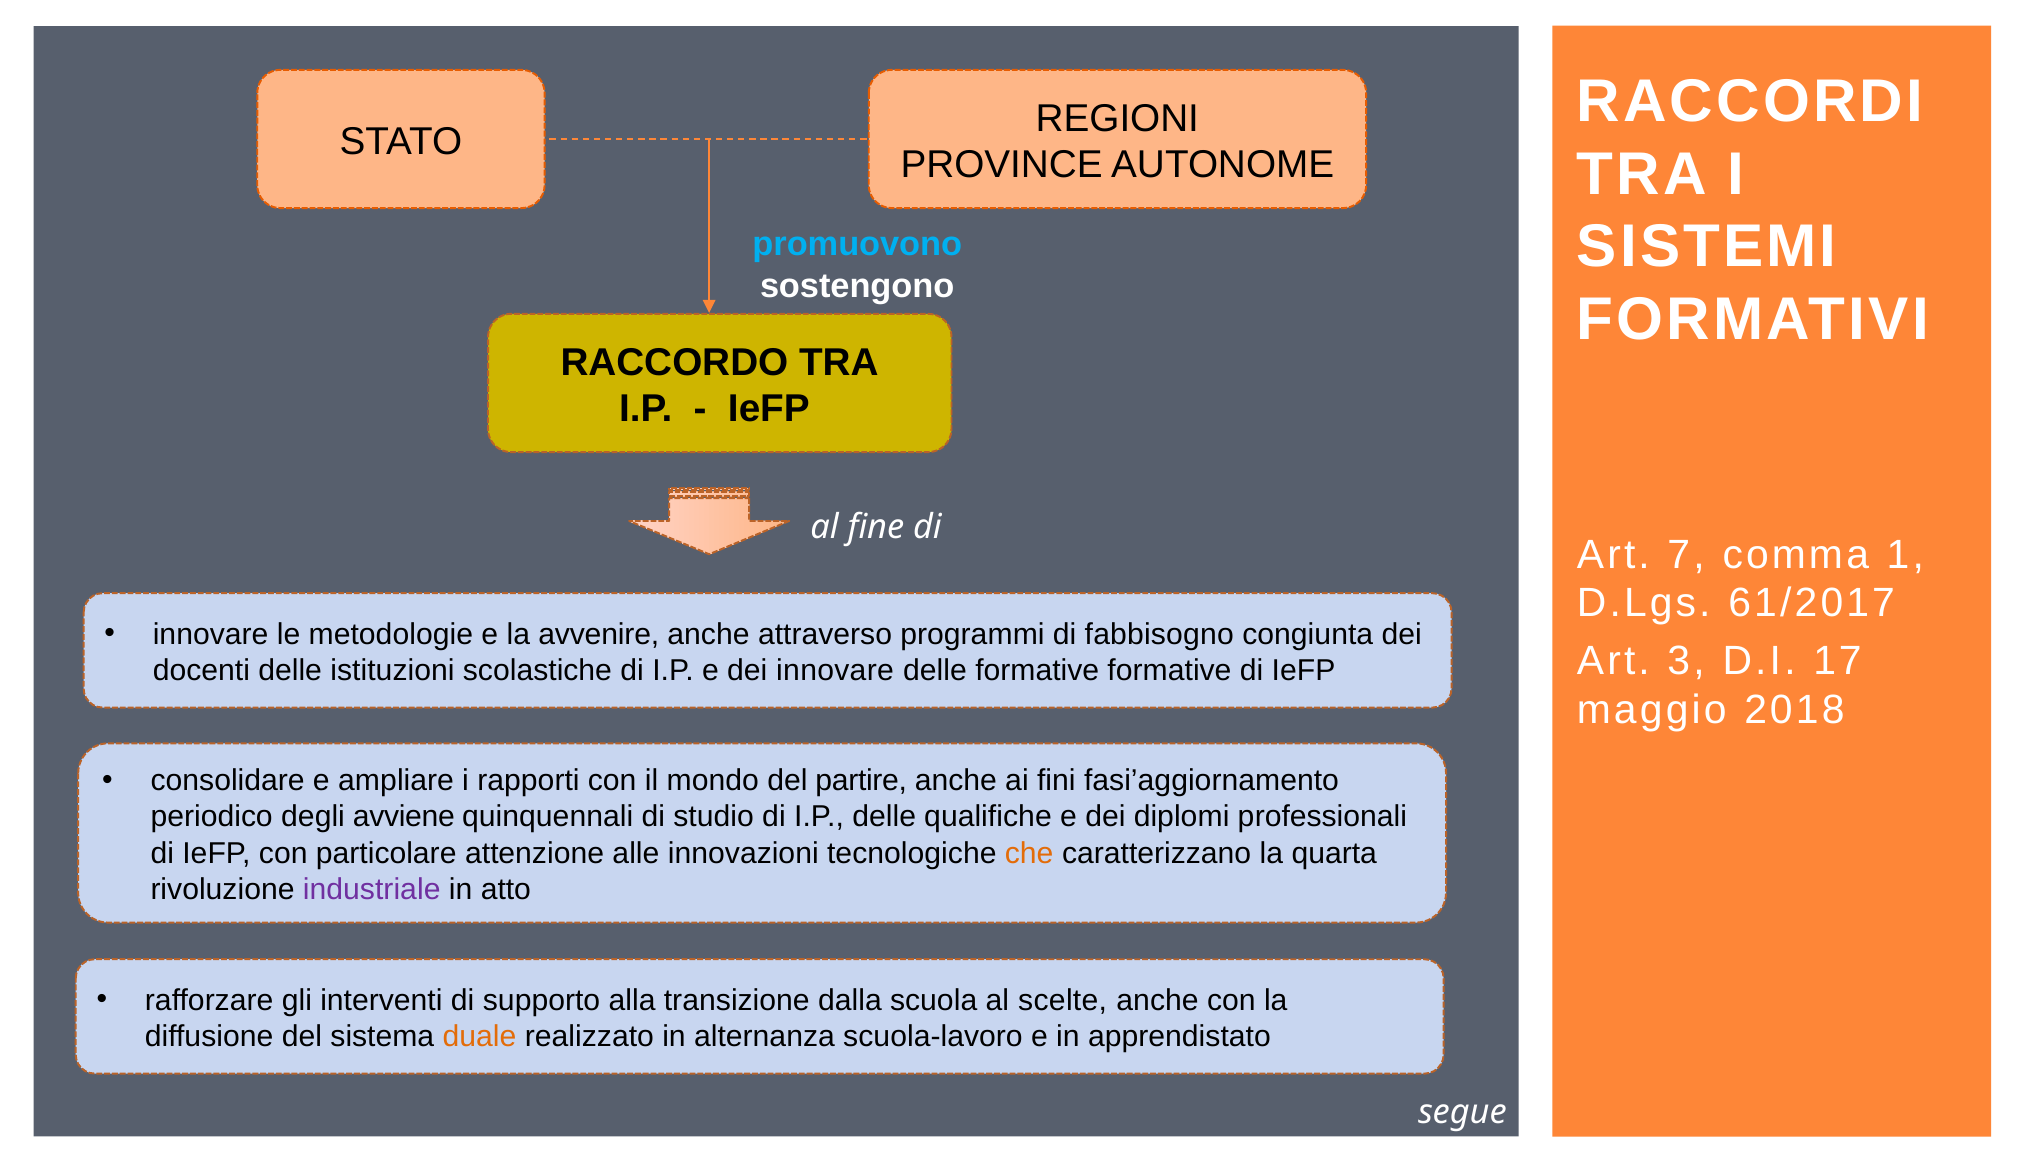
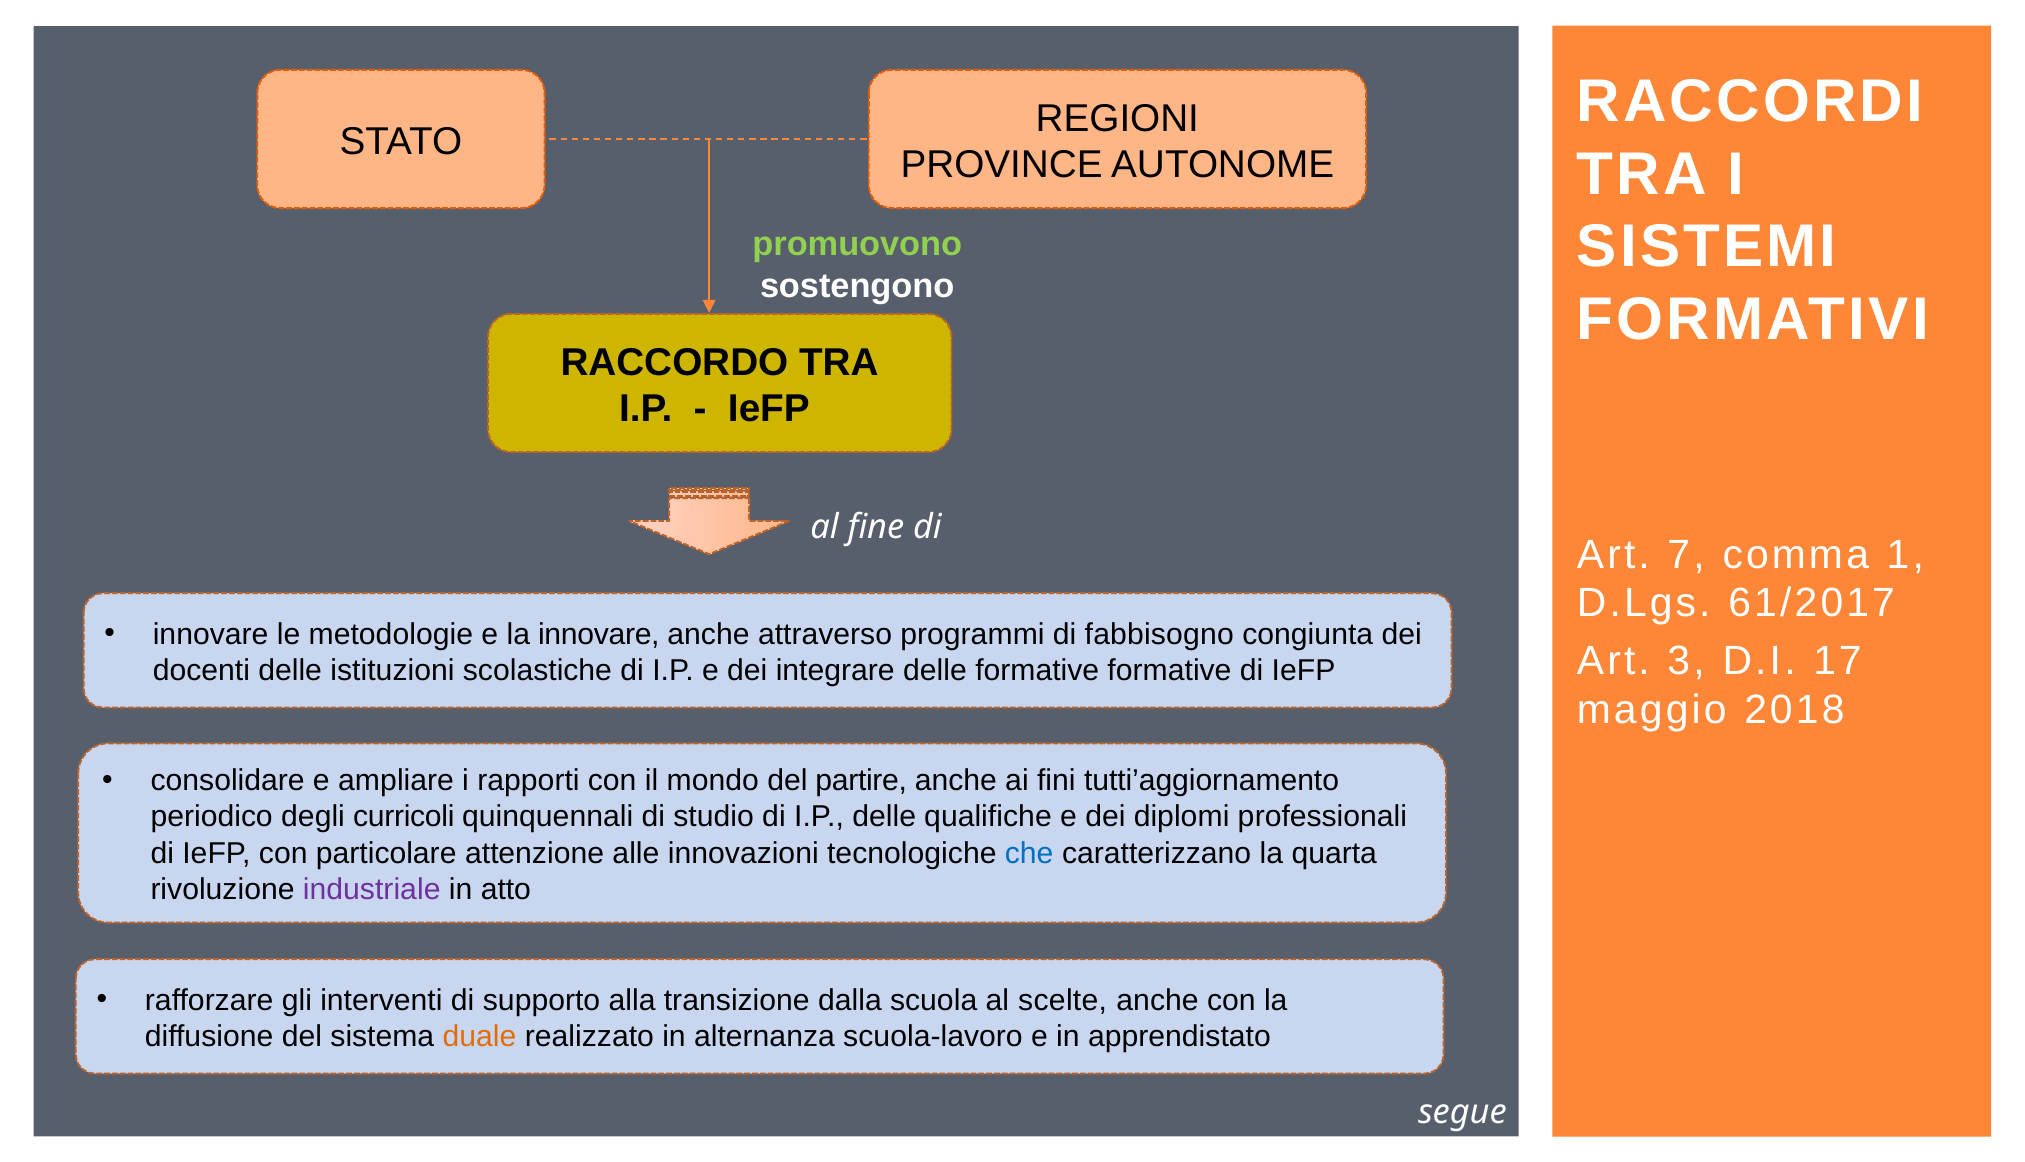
promuovono colour: light blue -> light green (857, 244)
la avvenire: avvenire -> innovare (599, 634)
dei innovare: innovare -> integrare (835, 670)
fasi’aggiornamento: fasi’aggiornamento -> tutti’aggiornamento (1212, 781)
avviene: avviene -> curricoli (404, 817)
che colour: orange -> blue (1029, 853)
